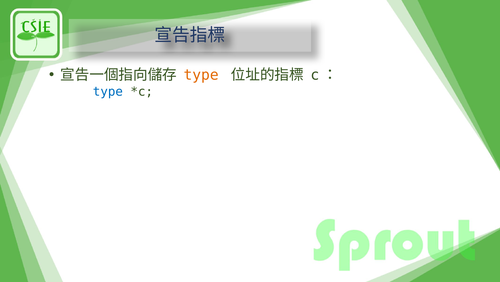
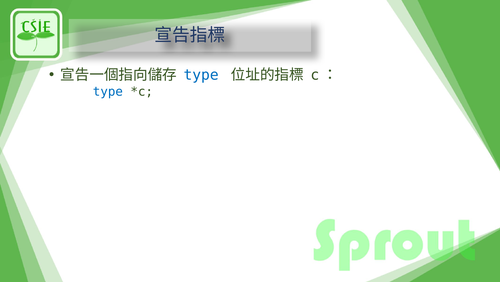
type colour: orange -> blue (201, 75)
